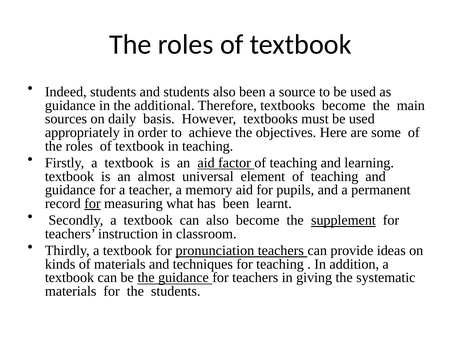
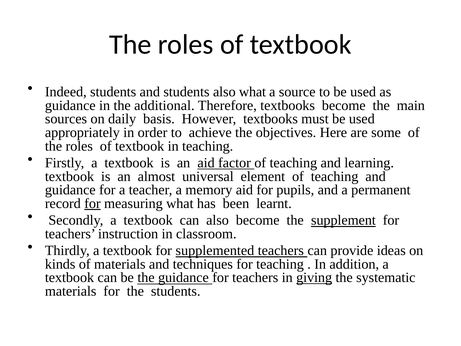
also been: been -> what (252, 92)
pronunciation: pronunciation -> supplemented (215, 250)
giving underline: none -> present (314, 277)
